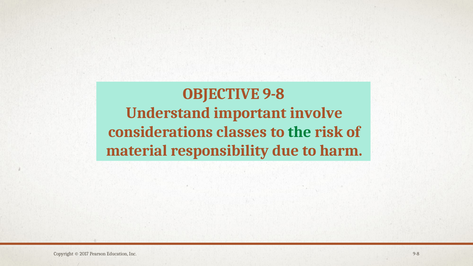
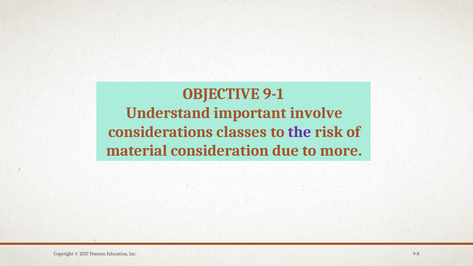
OBJECTIVE 9-8: 9-8 -> 9-1 (273, 94)
the colour: green -> purple (300, 132)
responsibility: responsibility -> consideration (220, 151)
harm: harm -> more (341, 151)
